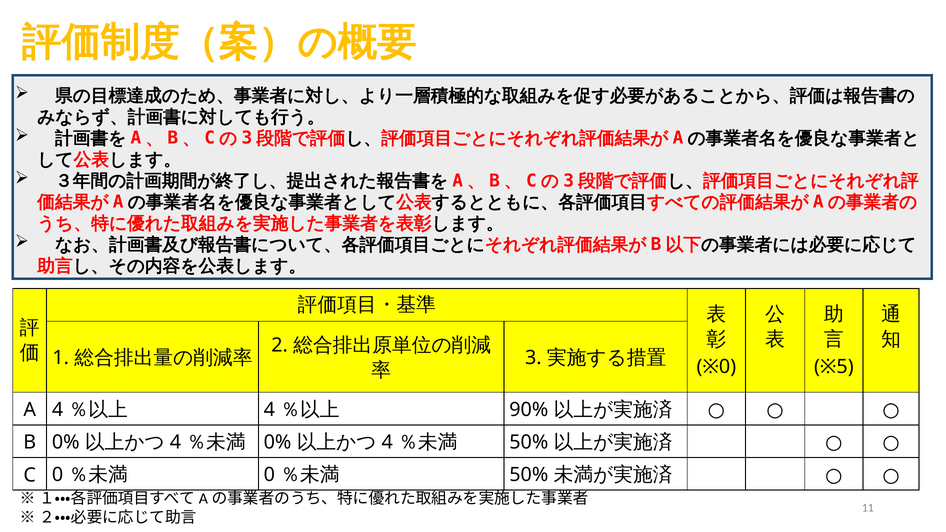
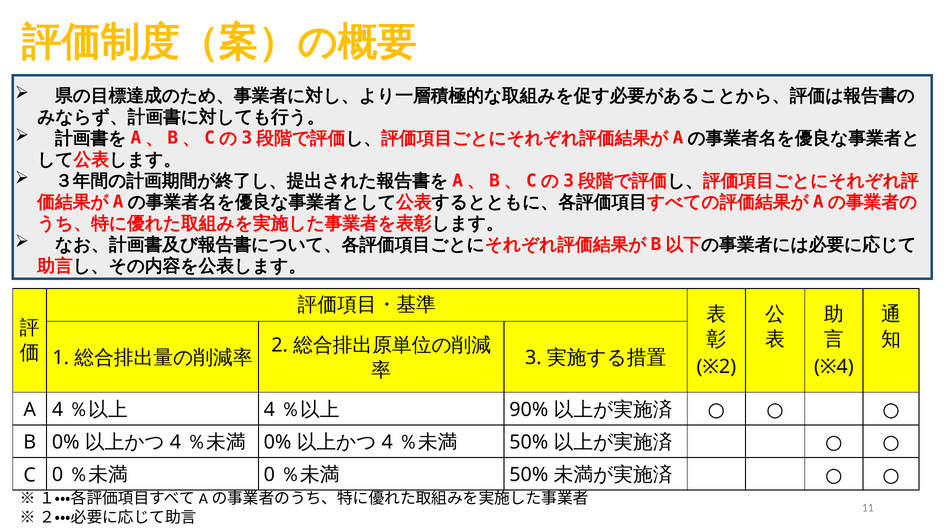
※0: ※0 -> ※2 (716, 367)
※5: ※5 -> ※4 (834, 367)
